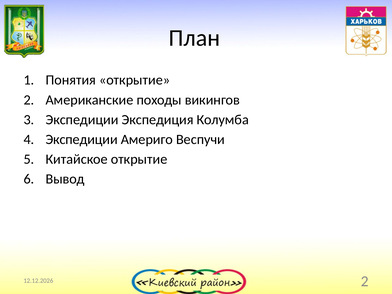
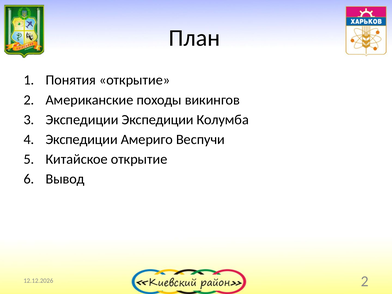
Экспедиции Экспедиция: Экспедиция -> Экспедиции (158, 120)
